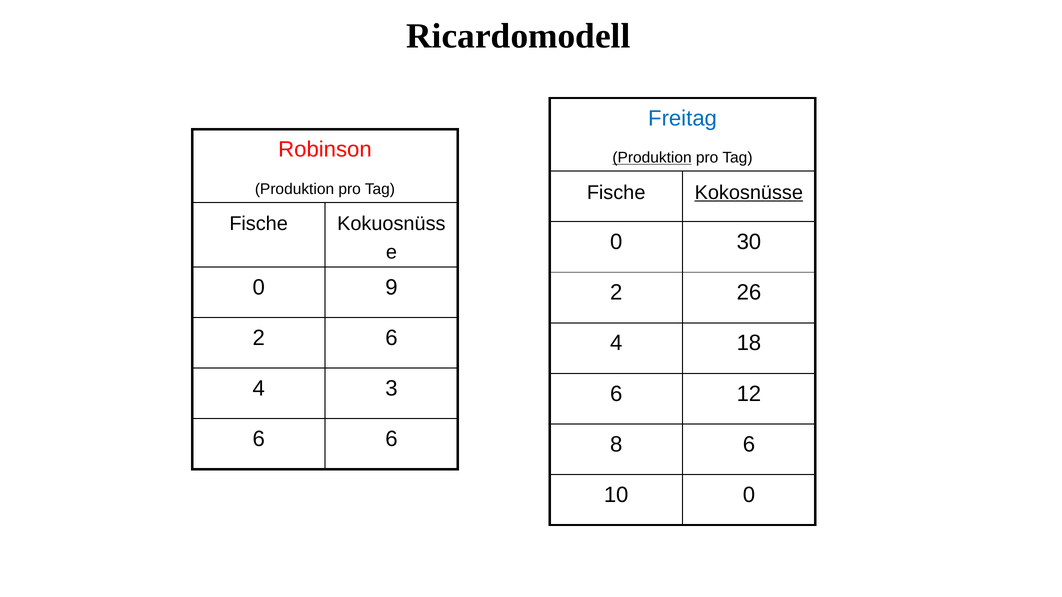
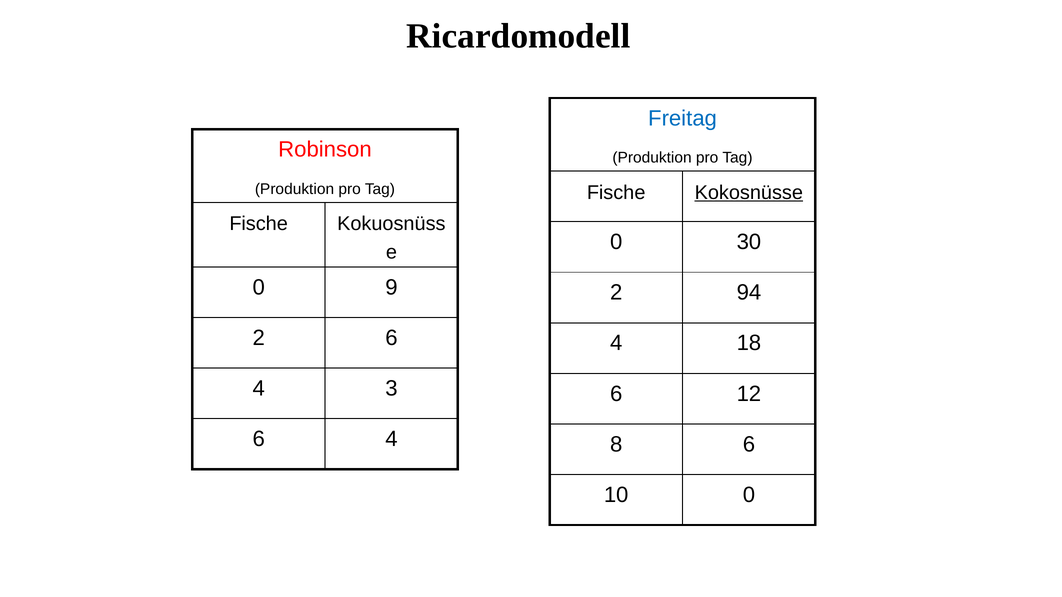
Produktion underline: present -> none (652, 158)
26: 26 -> 94 (749, 293)
6: 6 -> 4 (391, 439)
